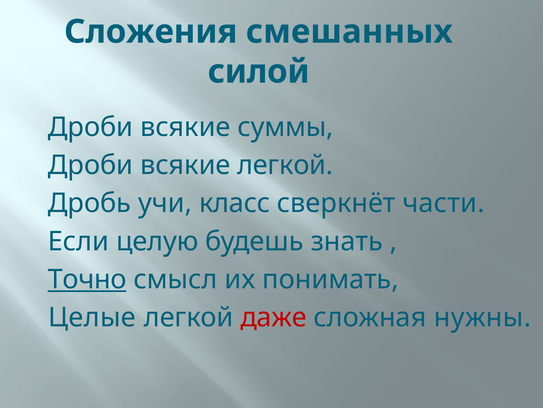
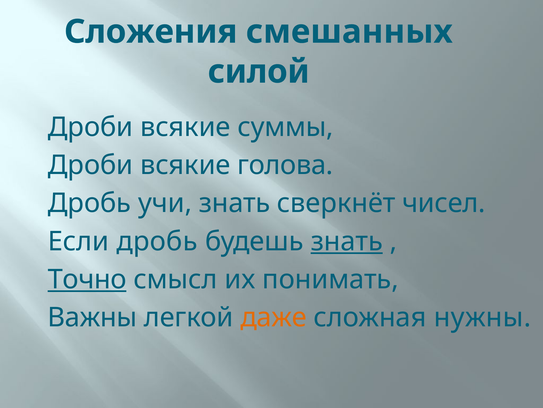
всякие легкой: легкой -> голова (285, 165)
учи класс: класс -> знать (235, 203)
части: части -> чисел (444, 203)
Если целую: целую -> дробь (157, 241)
знать underline: none -> present (347, 241)
Целые: Целые -> Важны (92, 317)
даже colour: red -> orange (274, 317)
